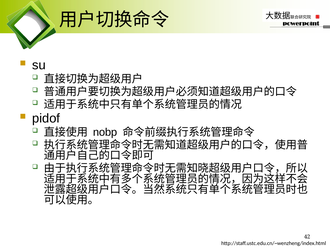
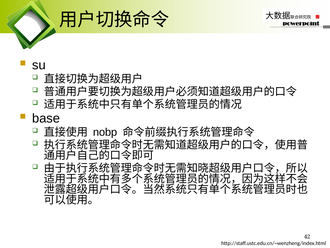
pidof: pidof -> base (46, 118)
